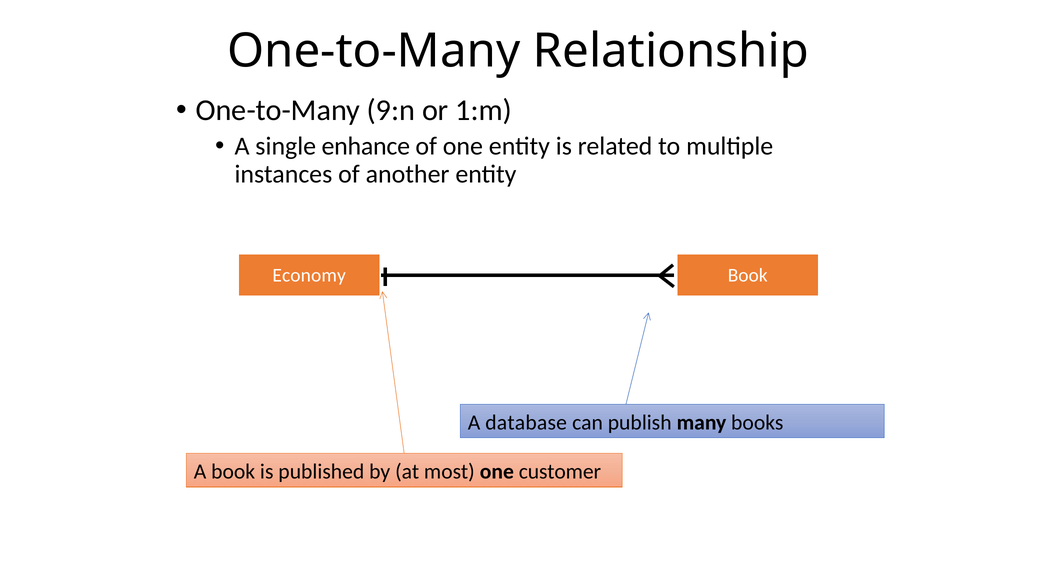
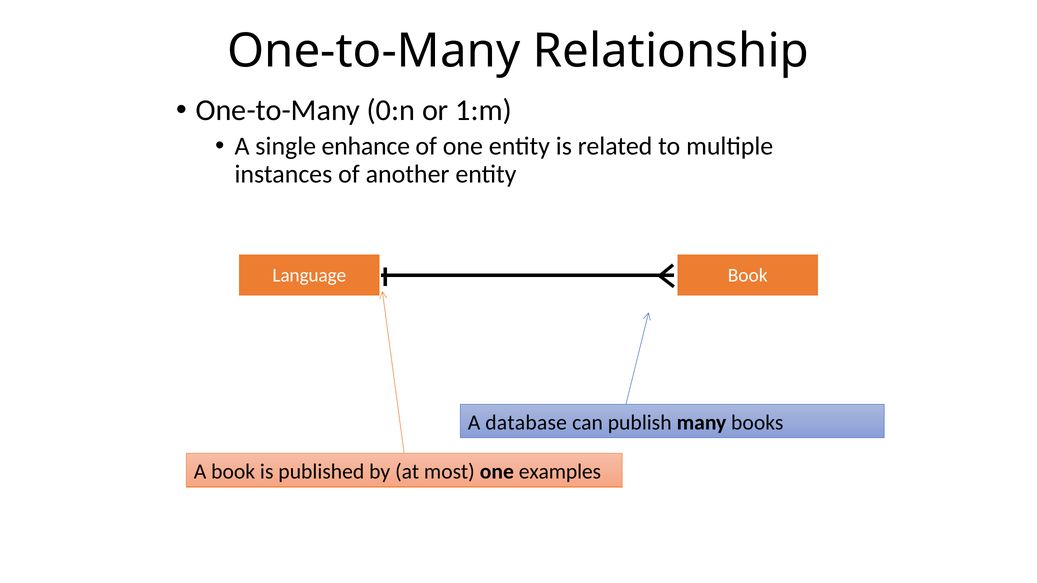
9:n: 9:n -> 0:n (391, 110)
Economy: Economy -> Language (309, 276)
customer: customer -> examples (560, 472)
